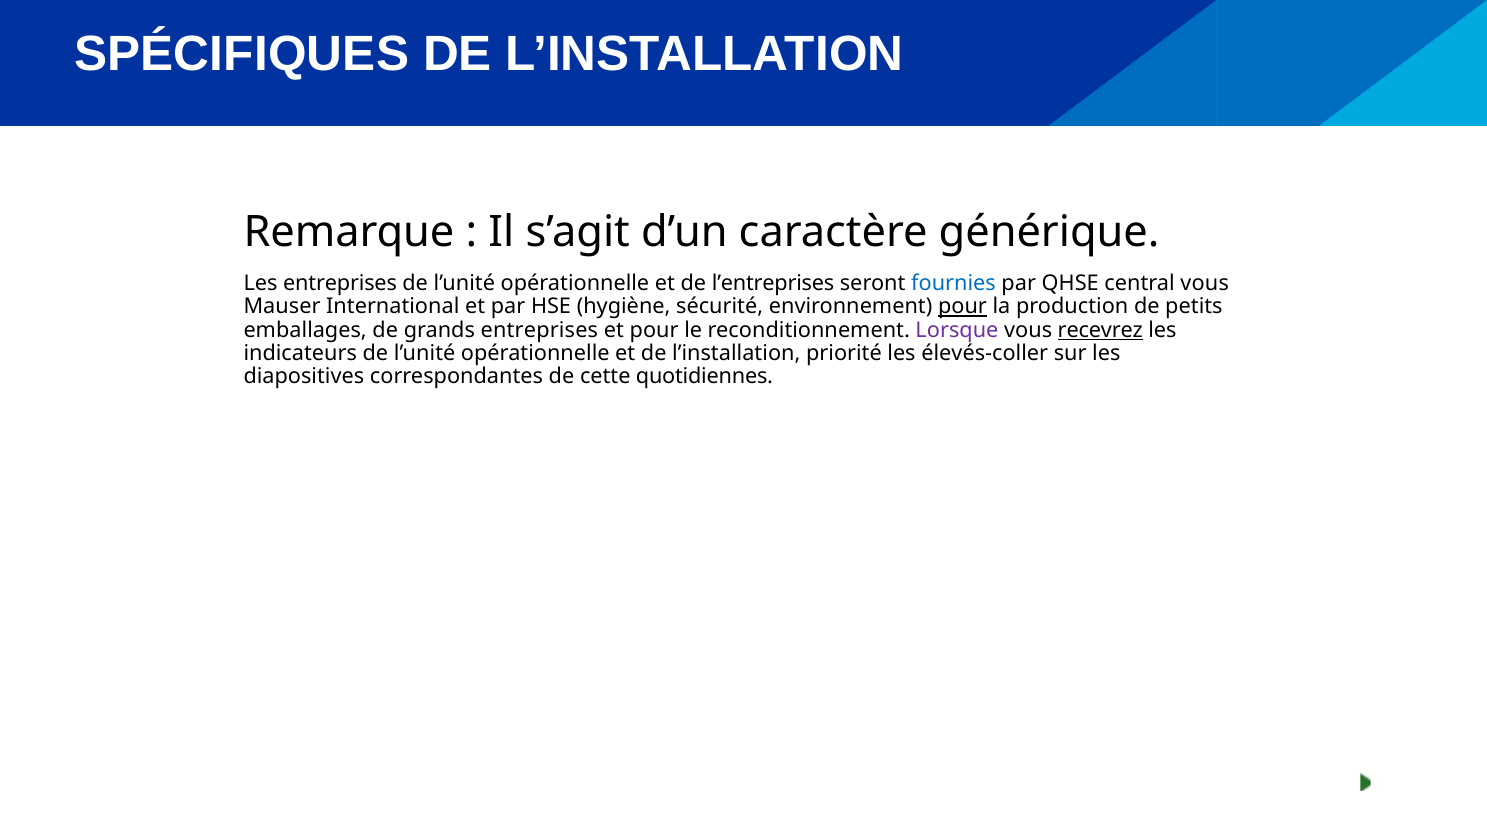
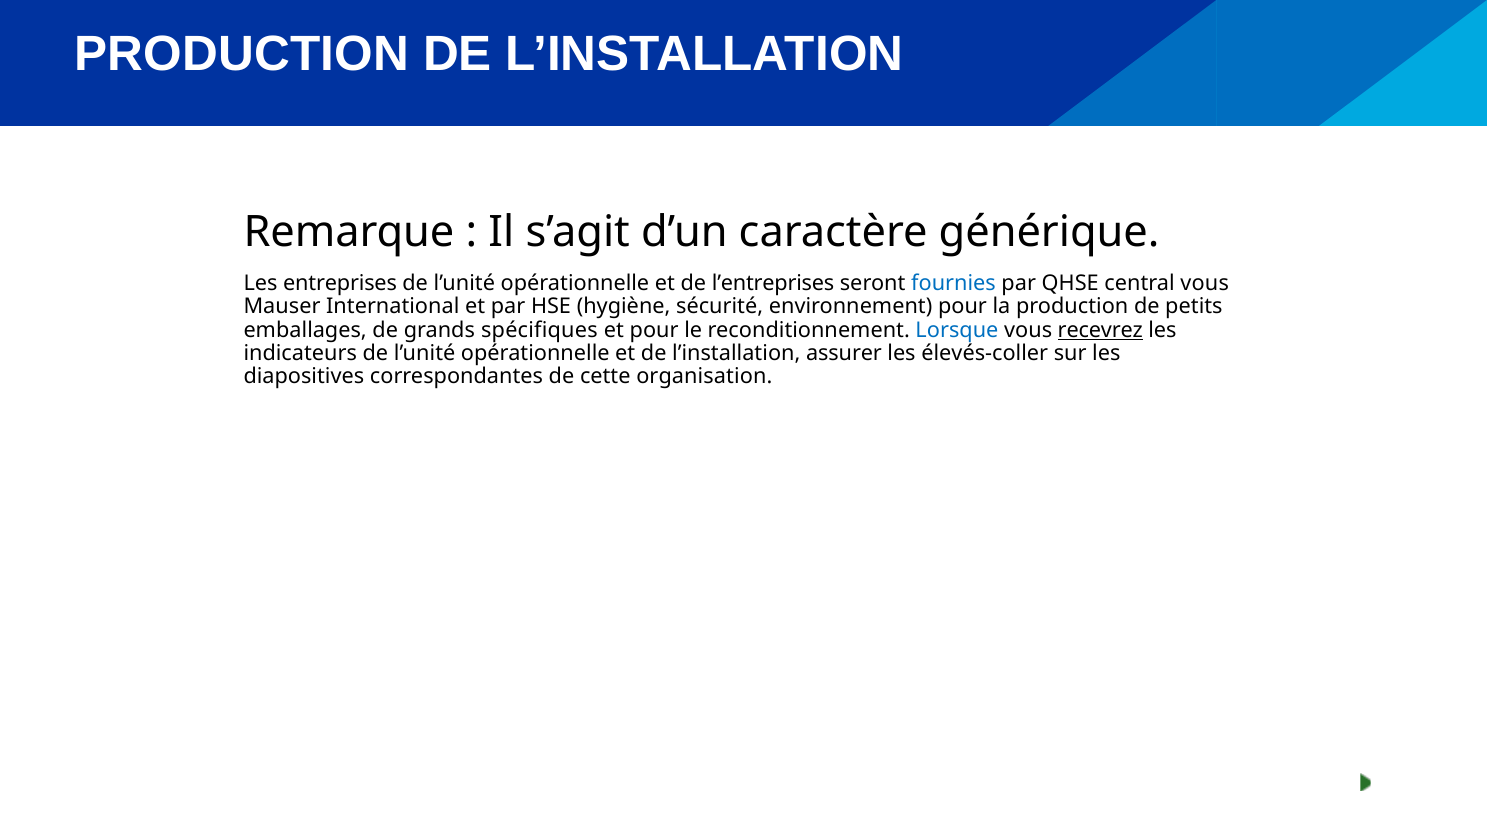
SPÉCIFIQUES: SPÉCIFIQUES -> PRODUCTION (242, 54)
pour underline: present -> none (962, 307)
grands entreprises: entreprises -> spécifiques (539, 330)
Lorsque colour: purple -> blue (957, 330)
priorité: priorité -> assurer (844, 354)
quotidiennes: quotidiennes -> organisation (704, 377)
